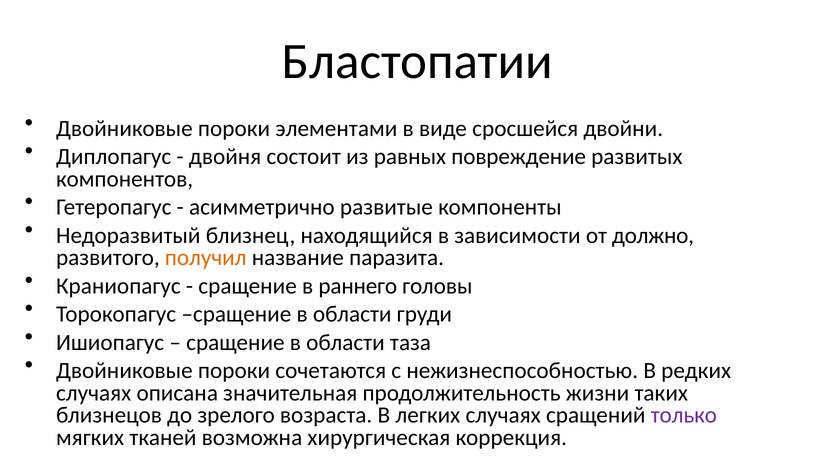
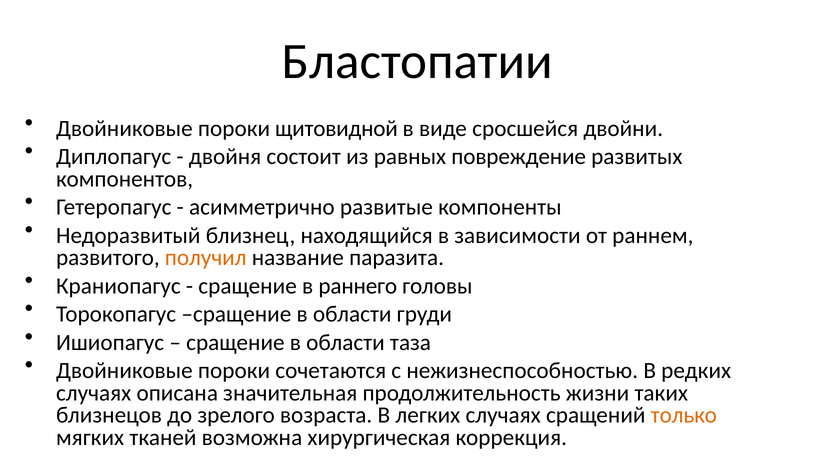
элементами: элементами -> щитовидной (336, 128)
должно: должно -> раннем (653, 235)
только colour: purple -> orange (684, 415)
